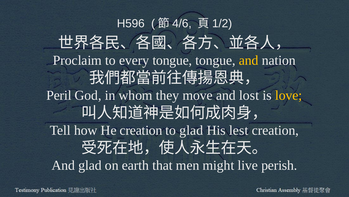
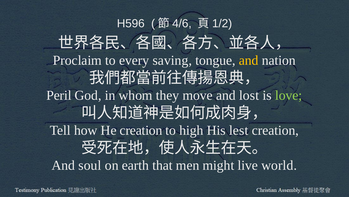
every tongue: tongue -> saving (172, 60)
love colour: yellow -> light green (289, 95)
to glad: glad -> high (191, 130)
And glad: glad -> soul (90, 165)
perish: perish -> world (279, 165)
